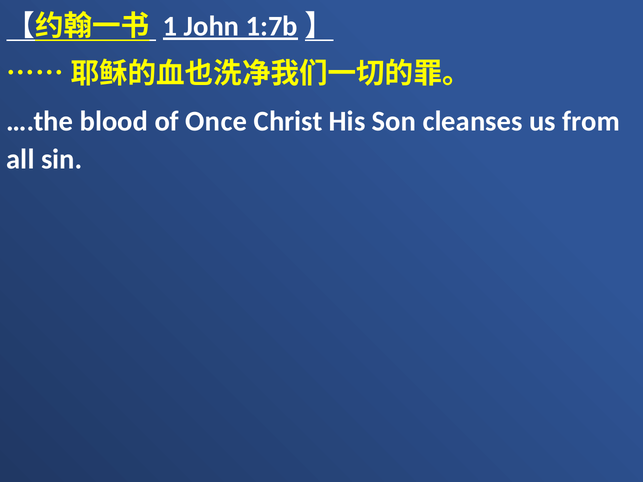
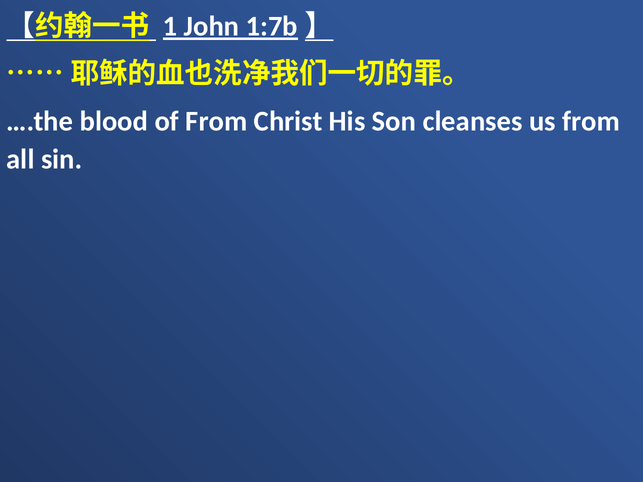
of Once: Once -> From (216, 121)
